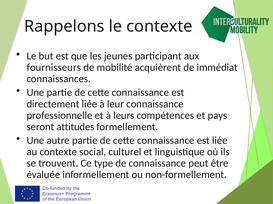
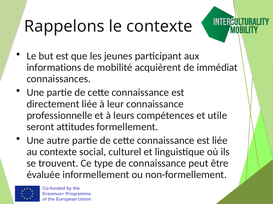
fournisseurs: fournisseurs -> informations (54, 68)
pays: pays -> utile (217, 116)
